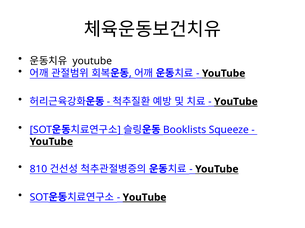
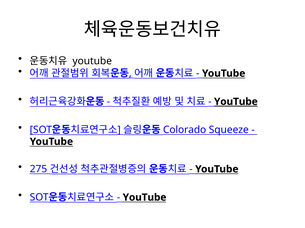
Booklists: Booklists -> Colorado (185, 130)
810: 810 -> 275 (38, 170)
YouTube underline: present -> none (145, 198)
